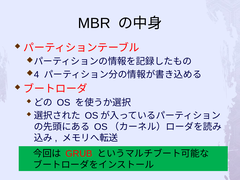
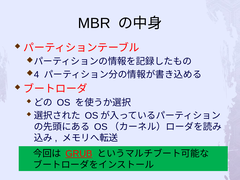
GRUB underline: none -> present (79, 154)
